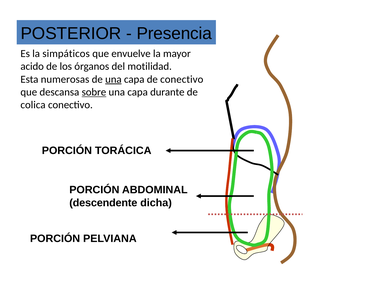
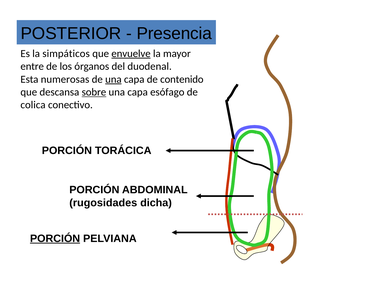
envuelve underline: none -> present (131, 54)
acido: acido -> entre (32, 67)
motilidad: motilidad -> duodenal (150, 67)
de conectivo: conectivo -> contenido (182, 79)
durante: durante -> esófago (167, 92)
descendente: descendente -> rugosidades (103, 203)
PORCIÓN underline: none -> present (55, 239)
